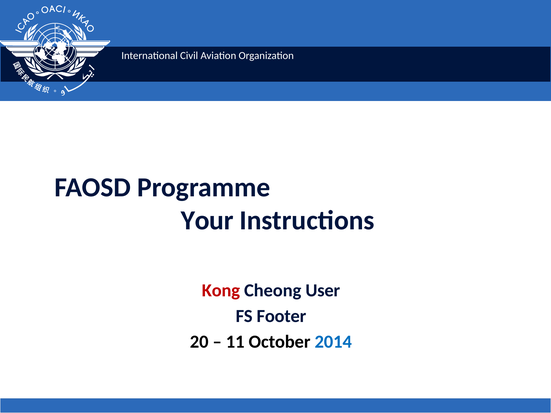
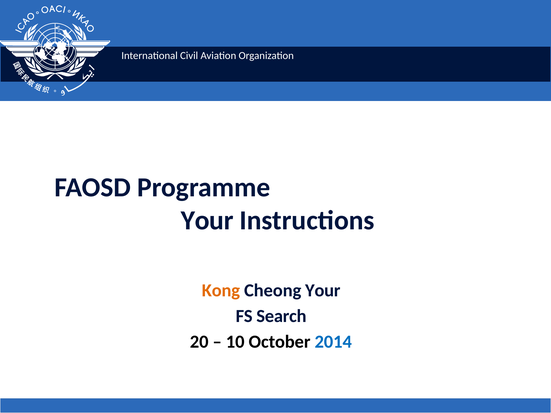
Kong colour: red -> orange (221, 291)
Cheong User: User -> Your (323, 291)
Footer: Footer -> Search (281, 316)
11: 11 -> 10 (235, 342)
